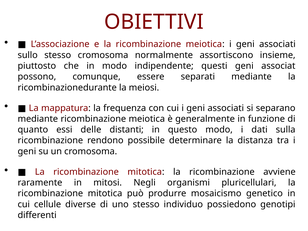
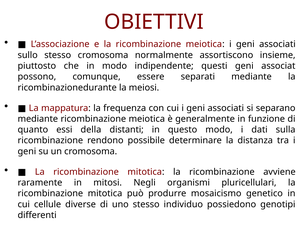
delle: delle -> della (91, 130)
